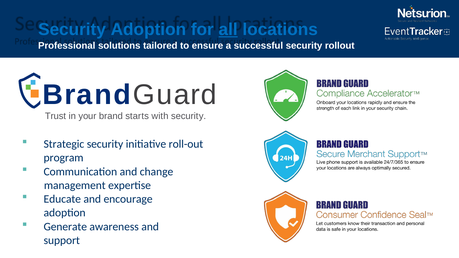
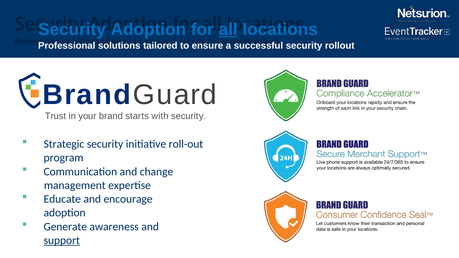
support underline: none -> present (62, 241)
